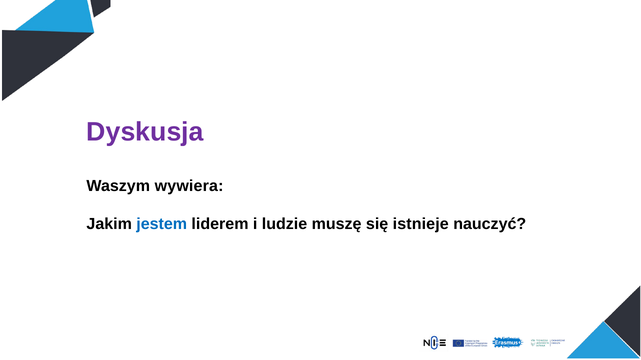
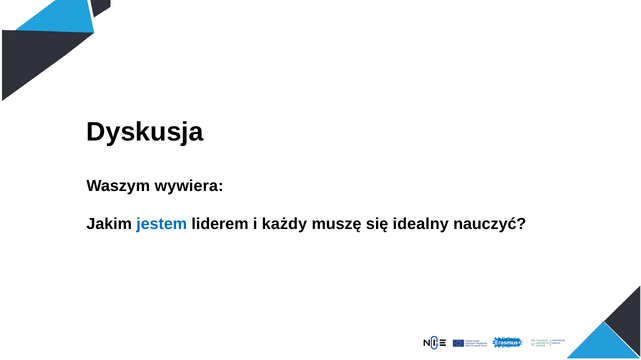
Dyskusja colour: purple -> black (145, 132)
ludzie: ludzie -> każdy (284, 224)
istnieje: istnieje -> idealny (421, 224)
